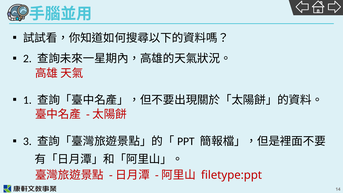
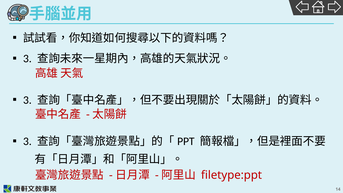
2: 2 -> 3 (27, 59)
1: 1 -> 3 (27, 100)
